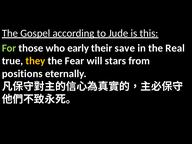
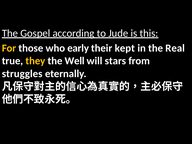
For colour: light green -> yellow (9, 48)
save: save -> kept (125, 48)
Fear: Fear -> Well (75, 61)
positions: positions -> struggles (22, 74)
